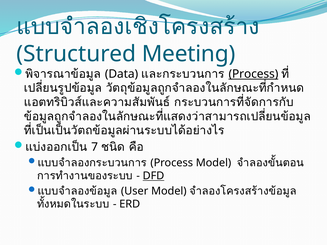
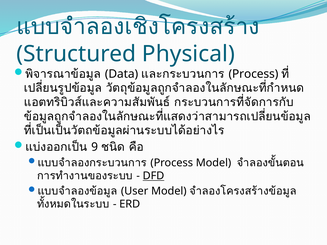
Meeting: Meeting -> Physical (188, 54)
Process underline: present -> none (253, 74)
7: 7 -> 9 (95, 147)
